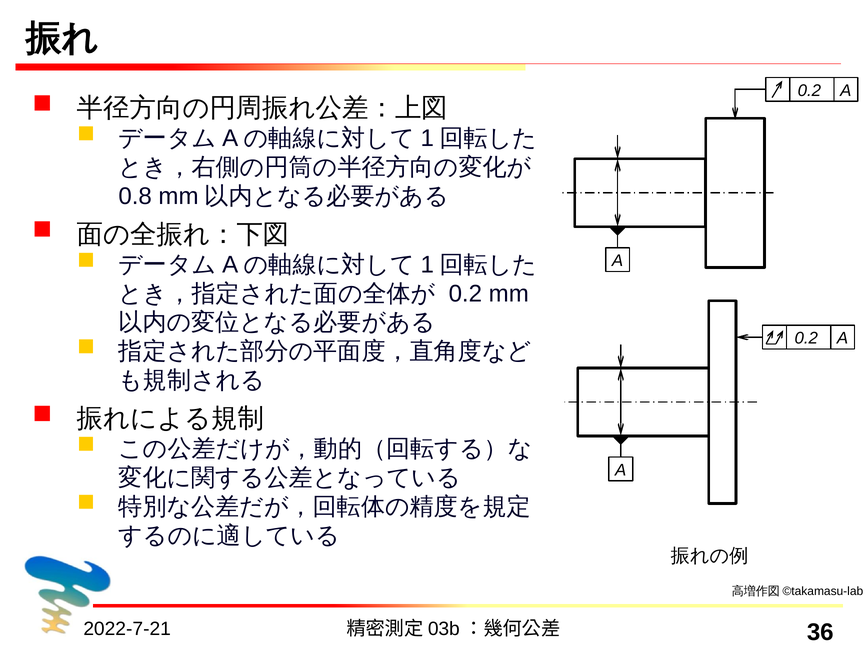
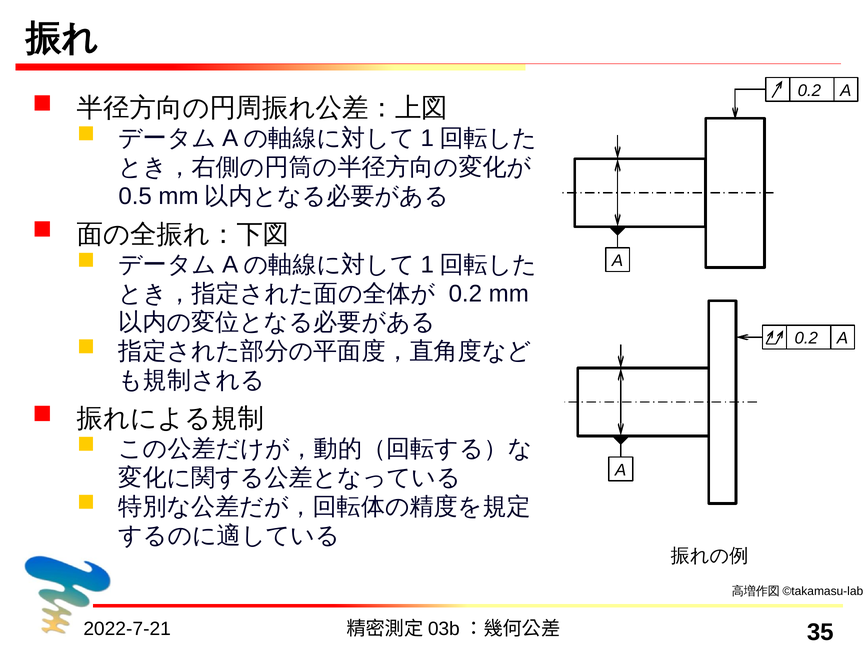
0.8: 0.8 -> 0.5 (135, 196)
36: 36 -> 35 (820, 632)
